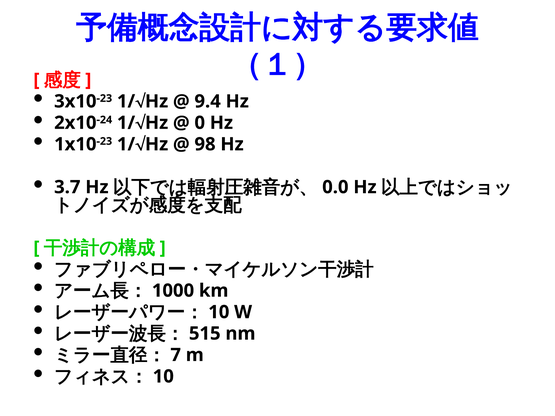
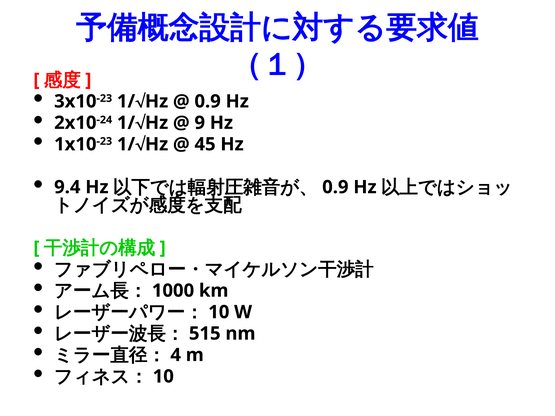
9.4: 9.4 -> 0.9 (208, 101)
0: 0 -> 9 (200, 123)
98: 98 -> 45 (205, 144)
3.7: 3.7 -> 9.4 (67, 187)
0.0: 0.0 -> 0.9 (335, 187)
7: 7 -> 4 (176, 355)
